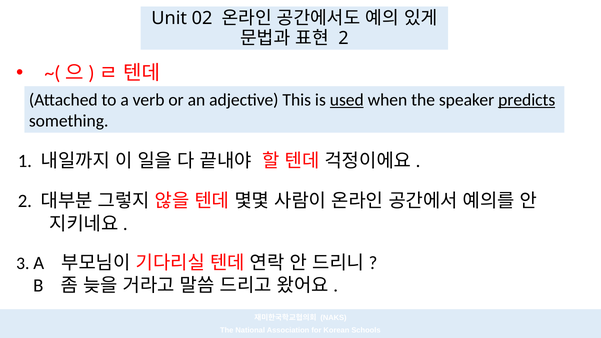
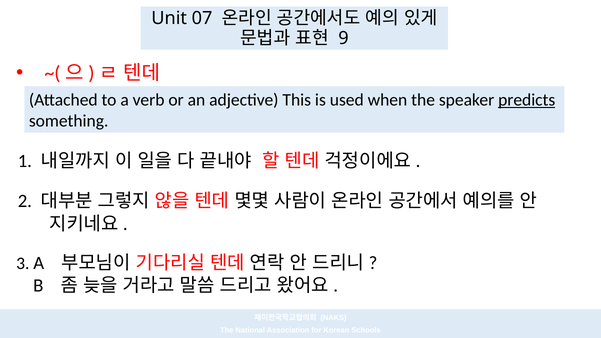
02: 02 -> 07 (202, 18)
2: 2 -> 9 (343, 38)
used underline: present -> none (347, 100)
